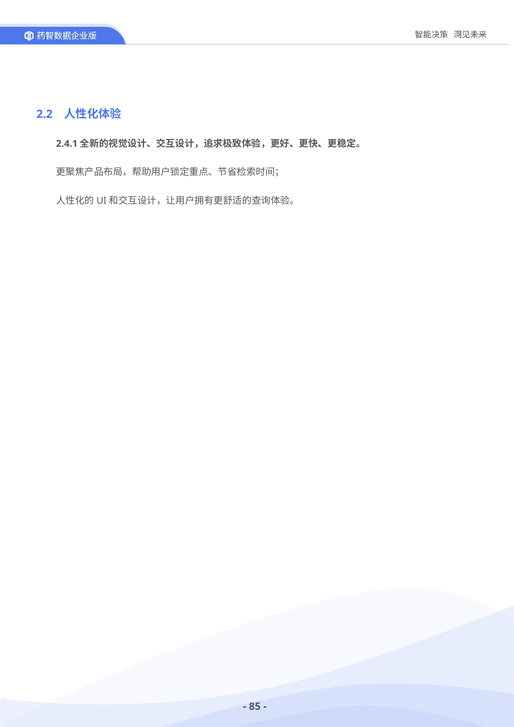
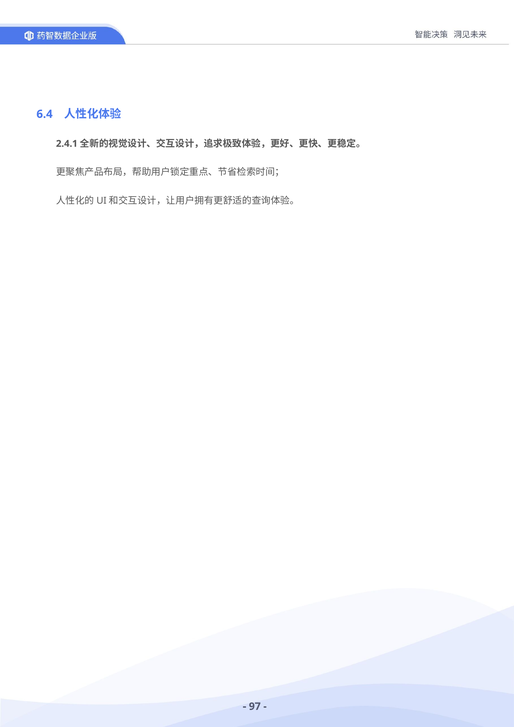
2.2: 2.2 -> 6.4 (45, 114)
85: 85 -> 97 (255, 706)
